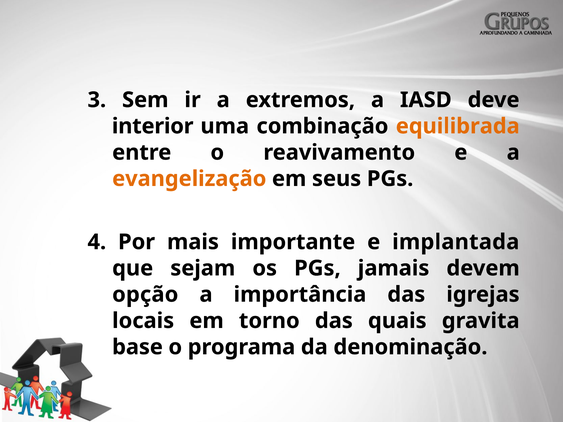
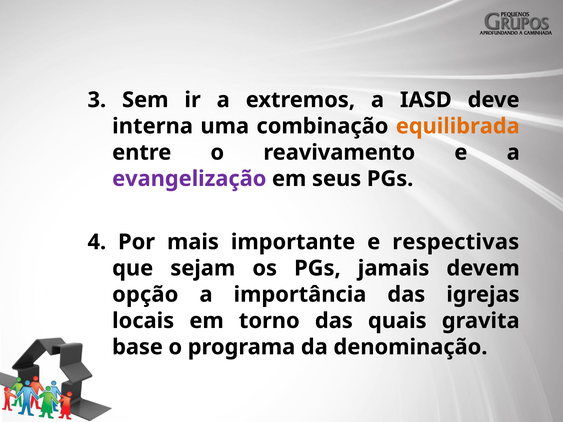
interior: interior -> interna (153, 126)
evangelização colour: orange -> purple (189, 179)
implantada: implantada -> respectivas (456, 242)
